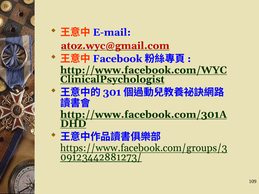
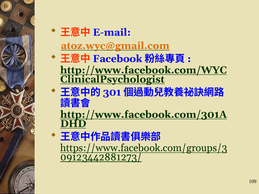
atoz.wyc@gmail.com colour: red -> orange (115, 46)
